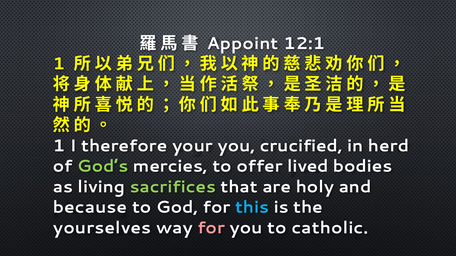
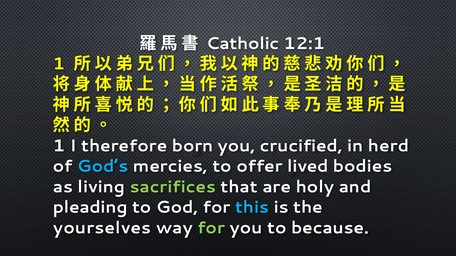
Appoint: Appoint -> Catholic (243, 43)
your: your -> born (193, 146)
God’s colour: light green -> light blue (103, 167)
because: because -> pleading (90, 208)
for colour: pink -> light green (211, 228)
catholic: catholic -> because (330, 228)
